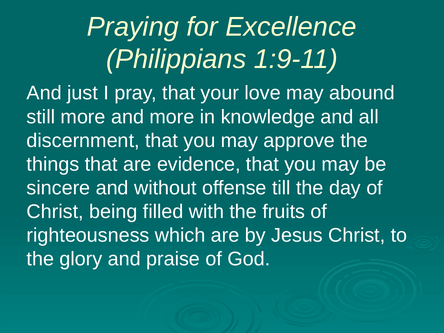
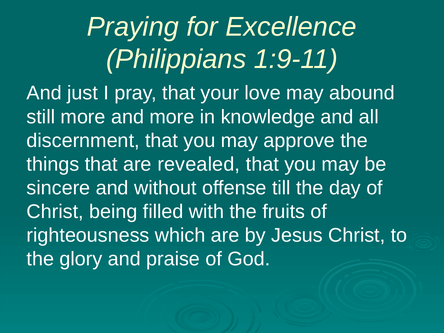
evidence: evidence -> revealed (199, 164)
